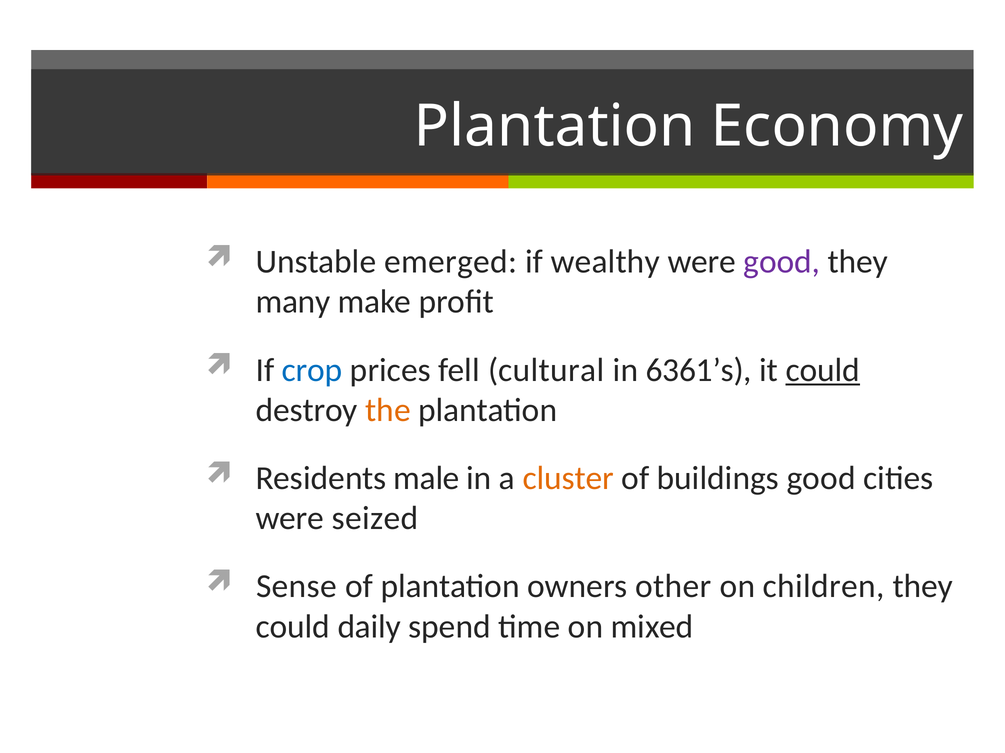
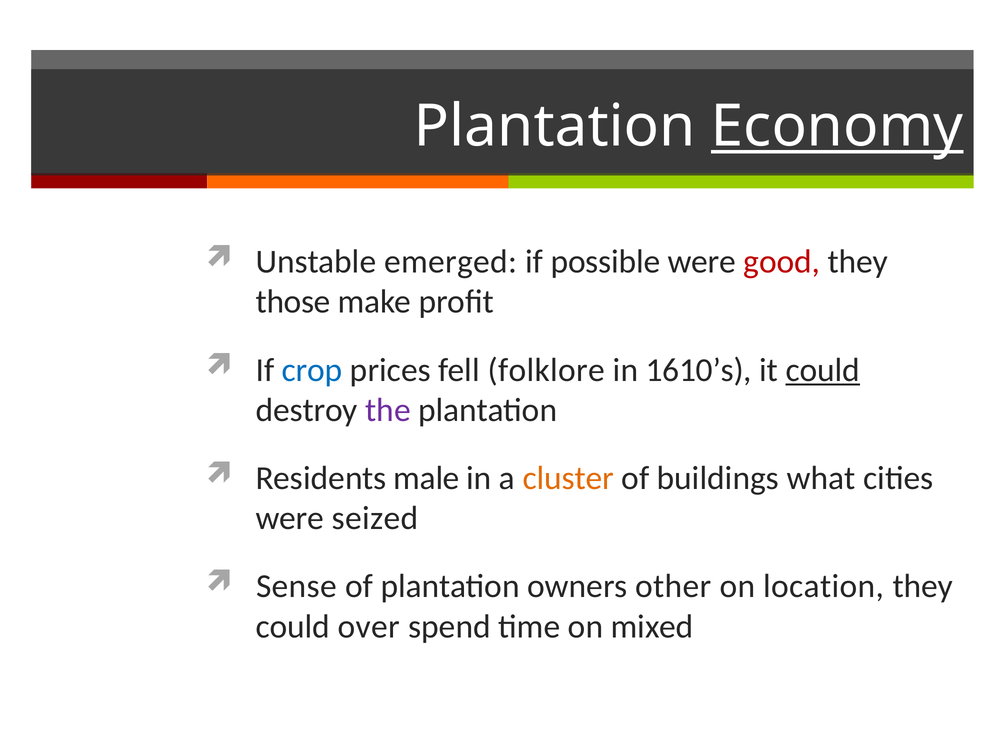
Economy underline: none -> present (837, 127)
wealthy: wealthy -> possible (605, 262)
good colour: purple -> red (782, 262)
many: many -> those (293, 302)
cultural: cultural -> folklore (546, 370)
6361’s: 6361’s -> 1610’s (699, 370)
the colour: orange -> purple (388, 411)
buildings good: good -> what (821, 479)
children: children -> location (824, 587)
daily: daily -> over (369, 627)
